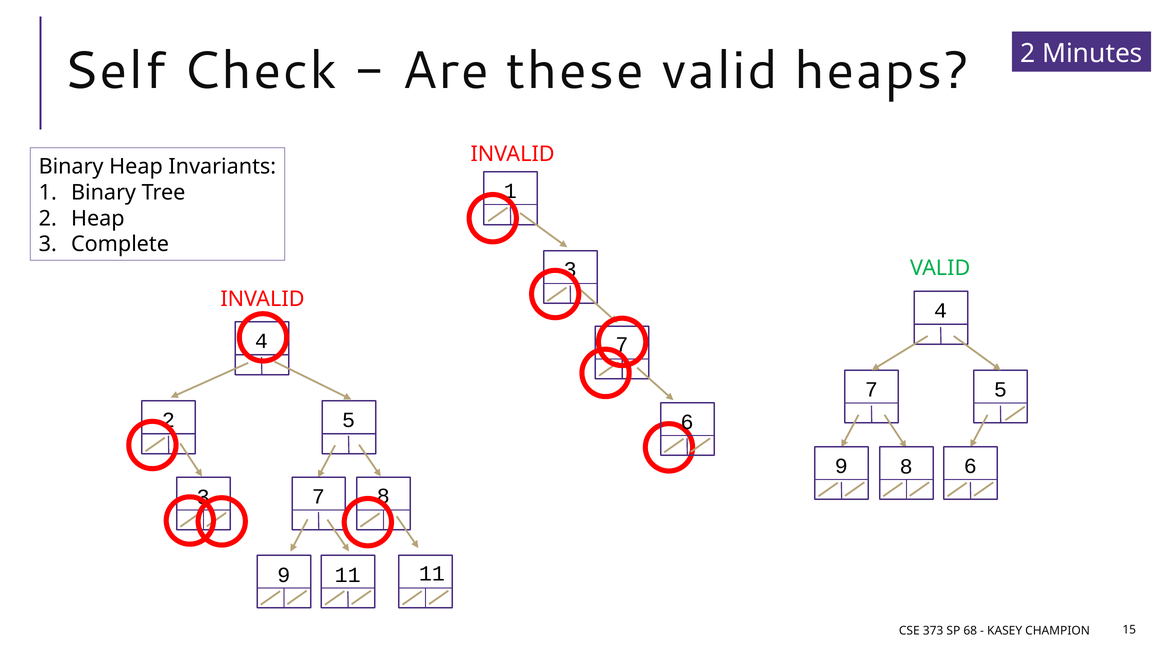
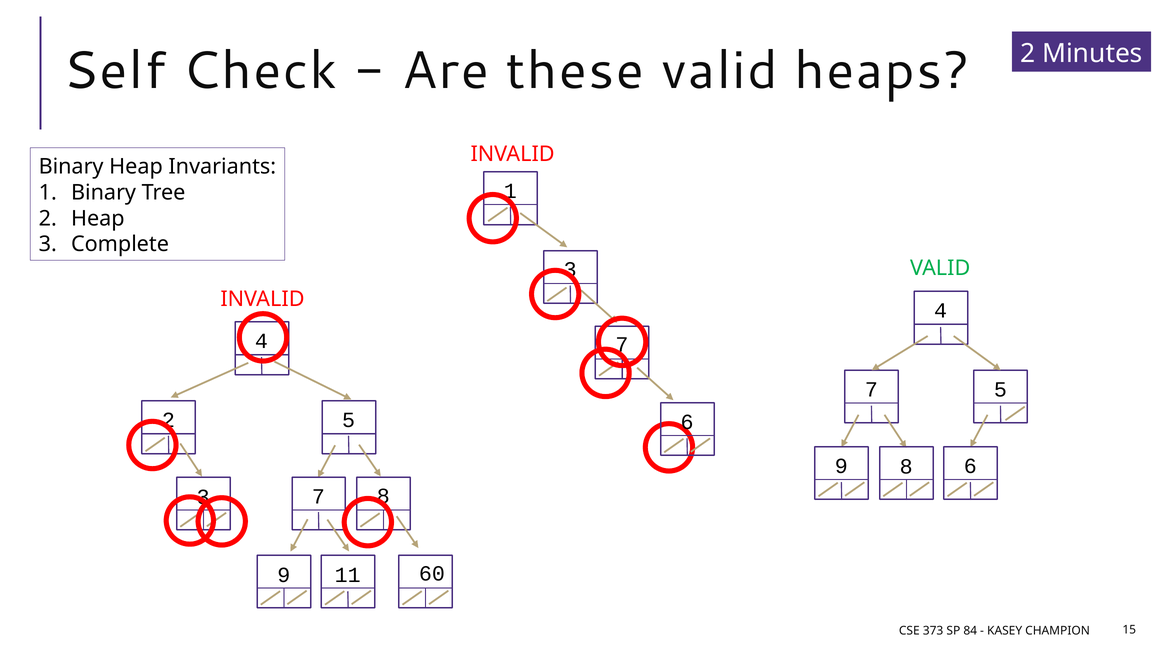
11 11: 11 -> 60 (432, 573)
68: 68 -> 84 (970, 630)
